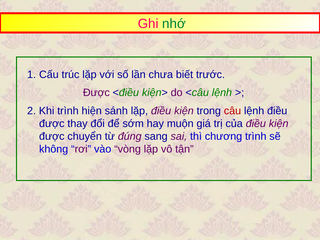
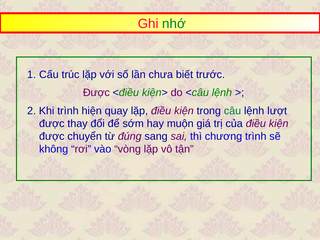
sánh: sánh -> quay (116, 111)
câu colour: red -> green (232, 111)
lệnh điều: điều -> lượt (277, 111)
